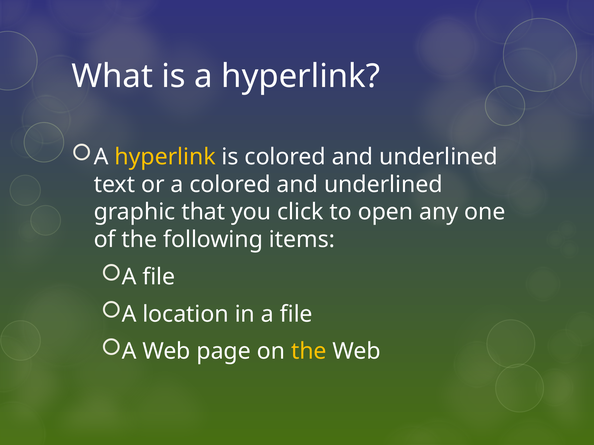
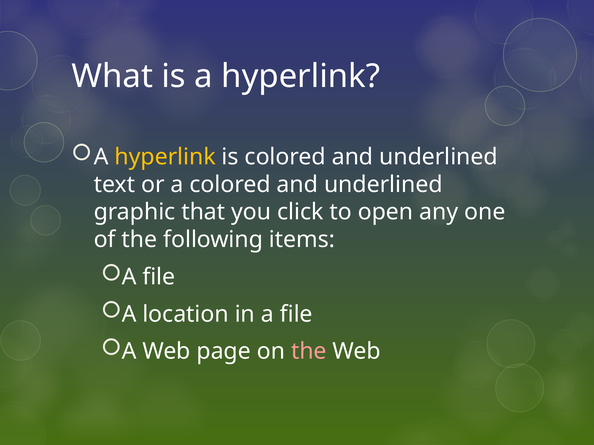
the colour: yellow -> pink (309, 352)
